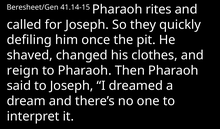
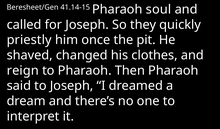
rites: rites -> soul (158, 9)
defiling: defiling -> priestly (29, 40)
